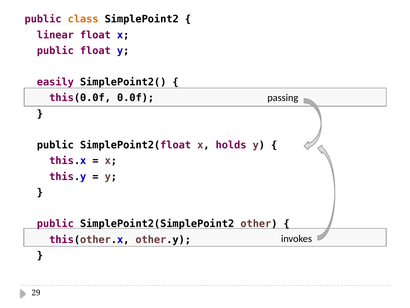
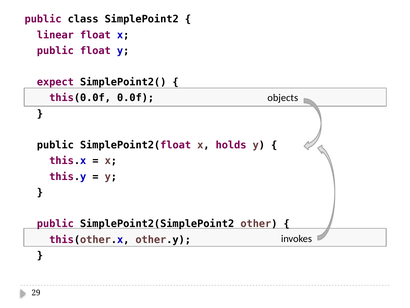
class colour: orange -> black (83, 19)
easily: easily -> expect (55, 82)
passing: passing -> objects (283, 98)
